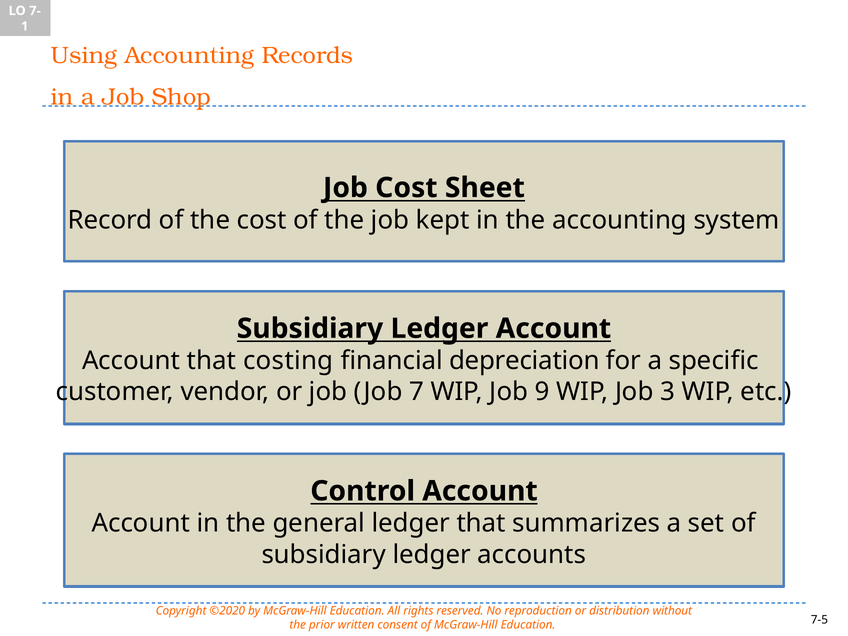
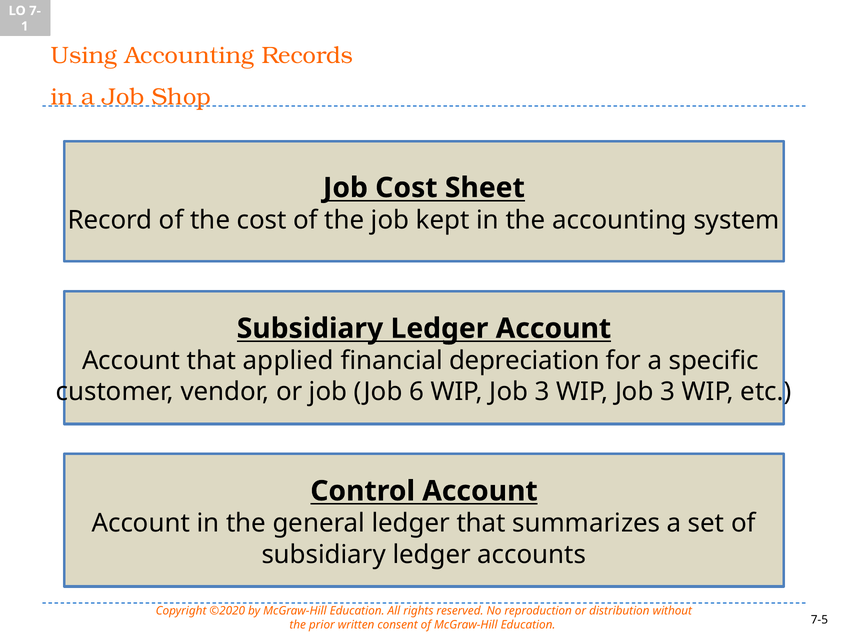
costing: costing -> applied (288, 361)
7: 7 -> 6 (417, 392)
9: 9 -> 3 (542, 392)
